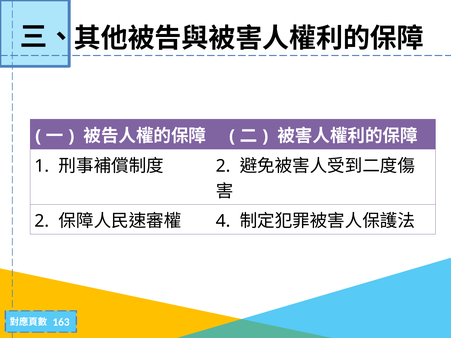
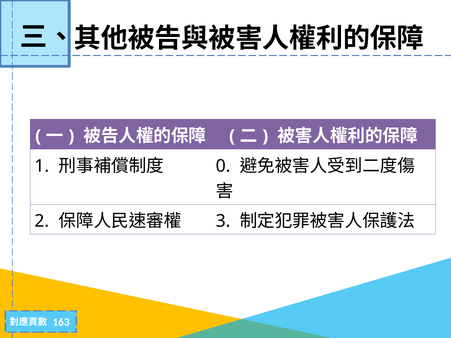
2: 2 -> 0 (223, 166)
4: 4 -> 3 (223, 221)
